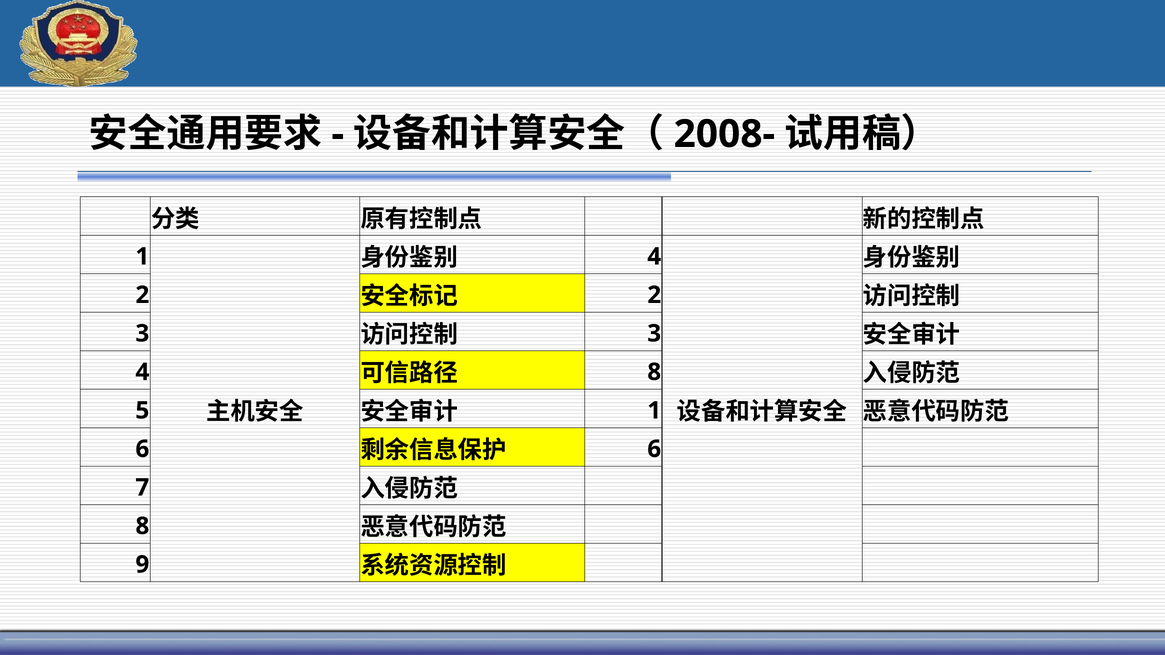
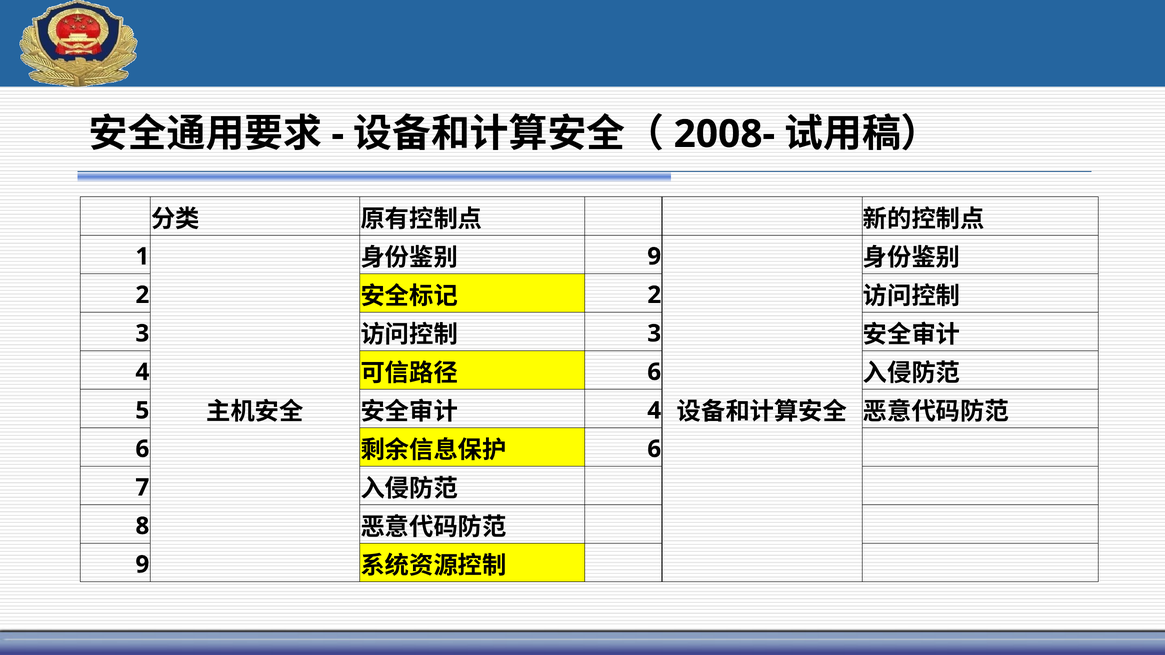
4: 4 -> 9 (654, 257)
8: 8 -> 6 (654, 372)
1: 1 -> 4 (654, 411)
